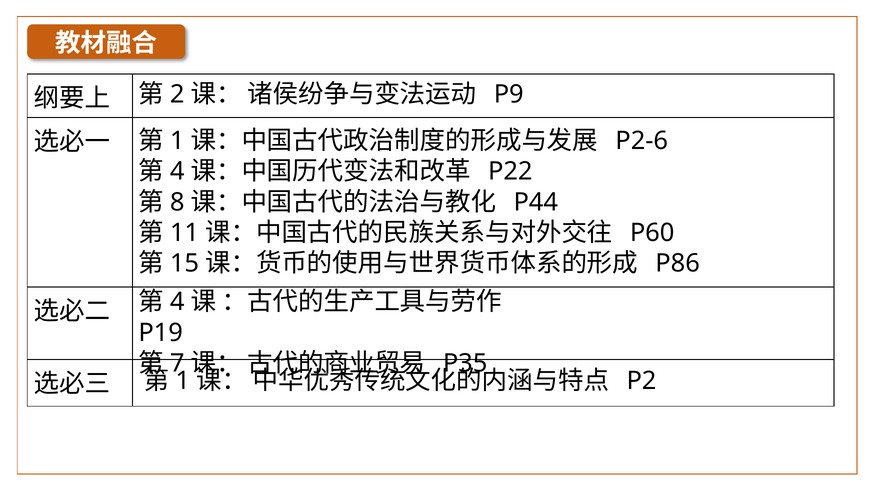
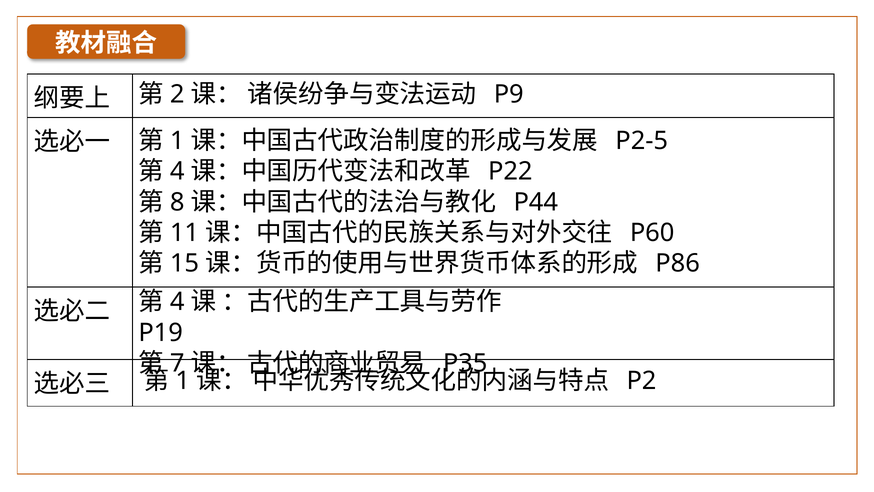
P2-6: P2-6 -> P2-5 (642, 141)
